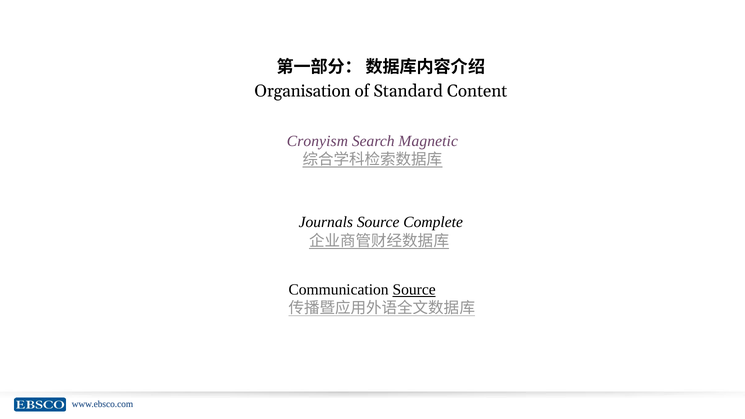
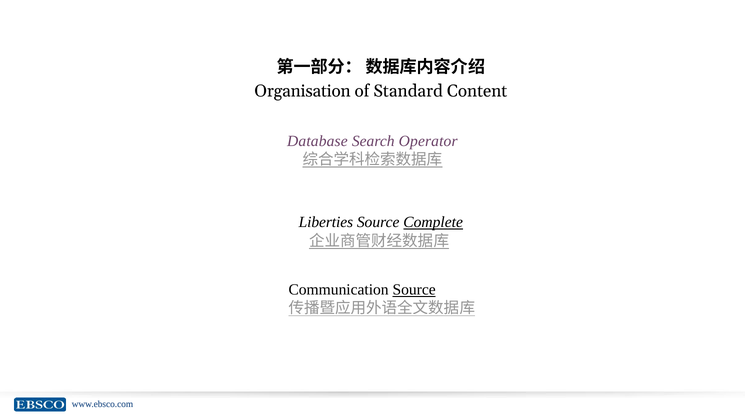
Cronyism: Cronyism -> Database (317, 141)
Magnetic: Magnetic -> Operator (428, 141)
Journals: Journals -> Liberties (326, 222)
Complete underline: none -> present (433, 222)
